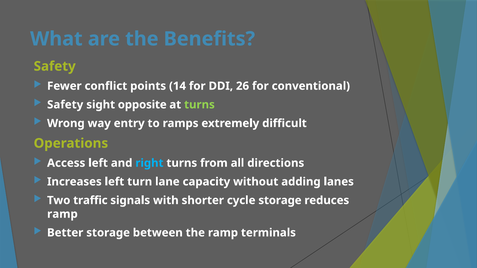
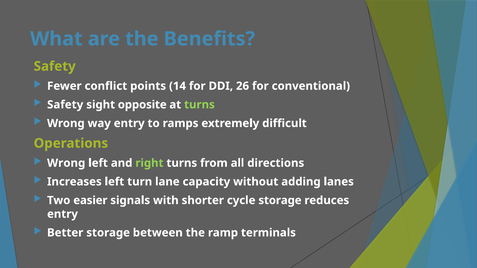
Access: Access -> Wrong (66, 163)
right colour: light blue -> light green (149, 163)
traffic: traffic -> easier (90, 201)
ramp: ramp -> entry (62, 214)
